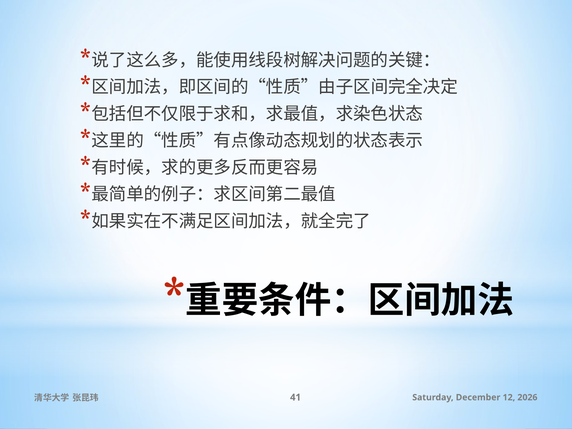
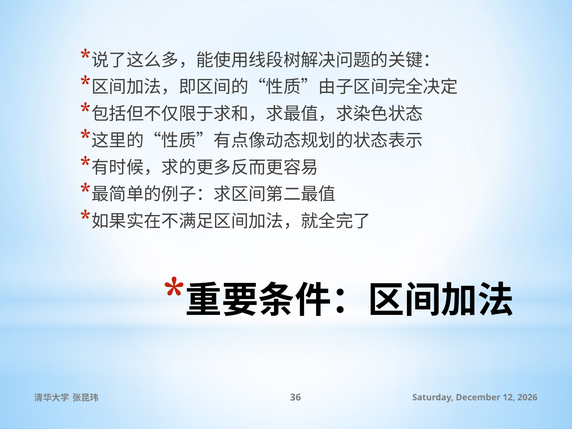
41: 41 -> 36 (296, 397)
